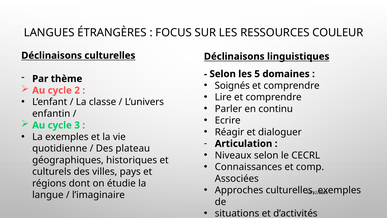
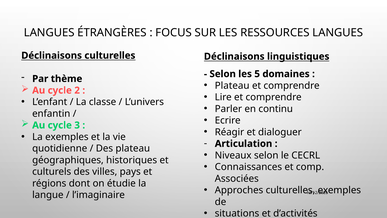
RESSOURCES COULEUR: COULEUR -> LANGUES (338, 33)
Soignés: Soignés -> Plateau (232, 85)
